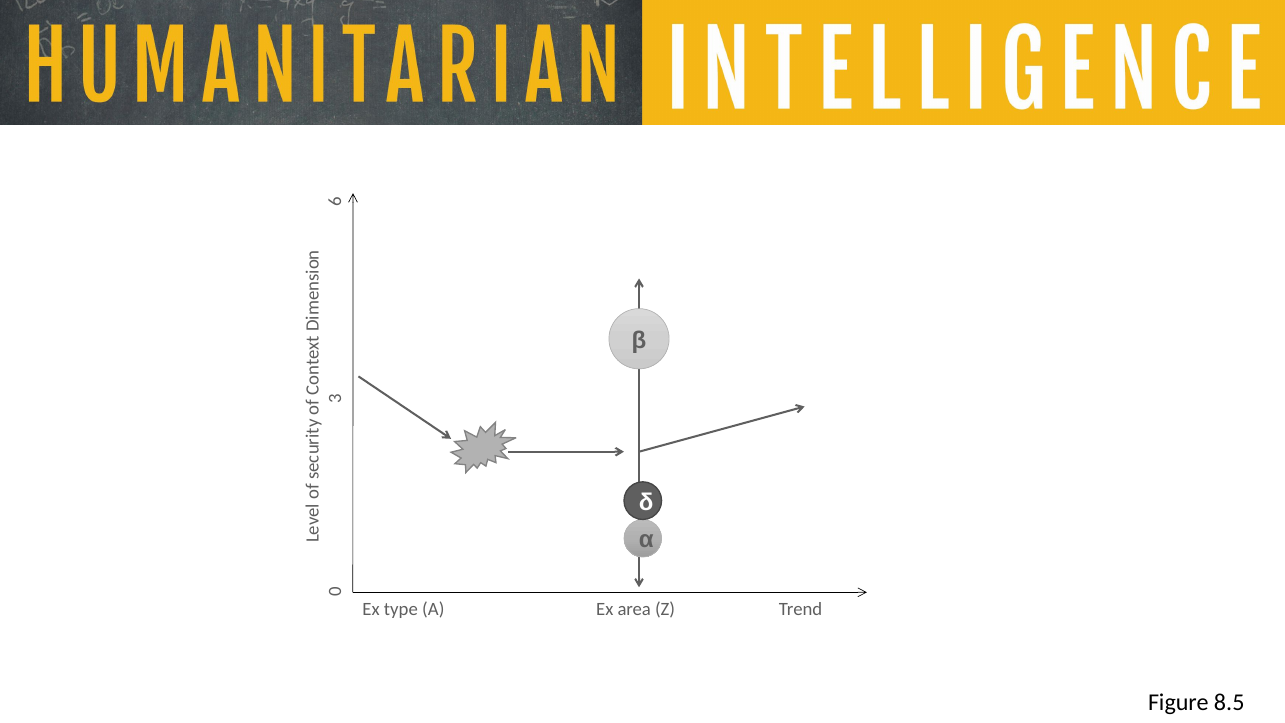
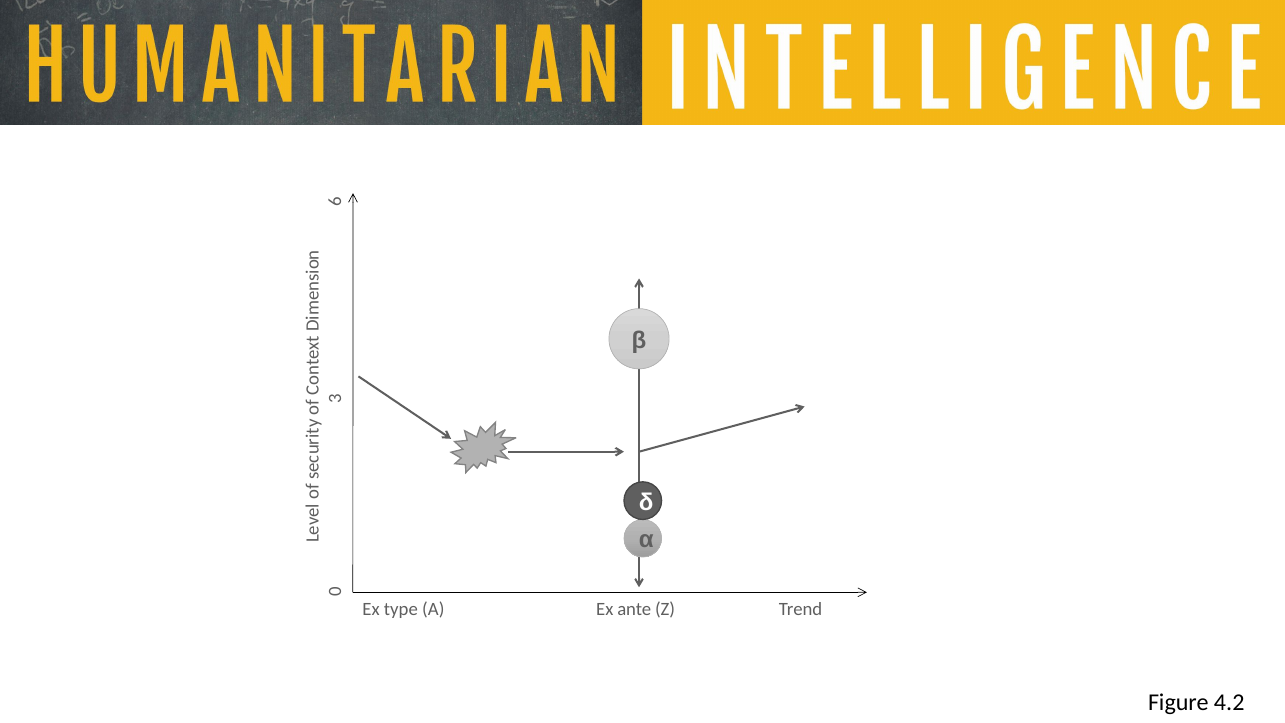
area: area -> ante (634, 609)
8.5: 8.5 -> 4.2 (1229, 702)
